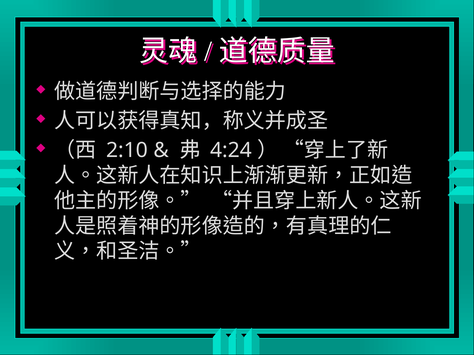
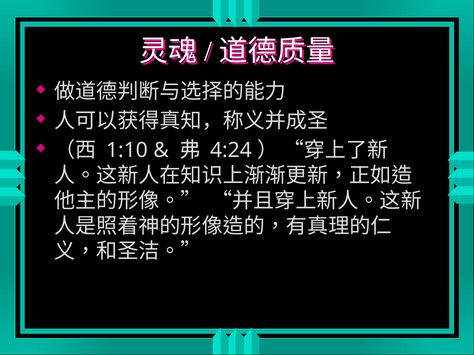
2:10: 2:10 -> 1:10 (127, 151)
